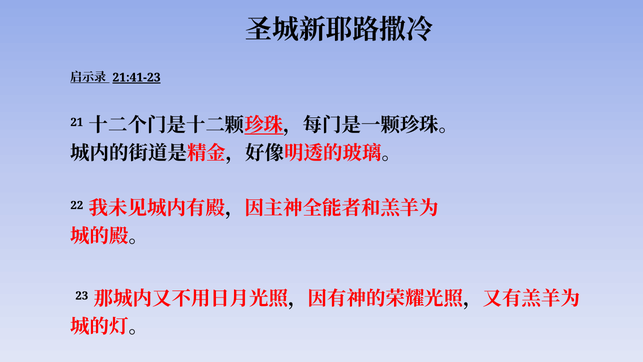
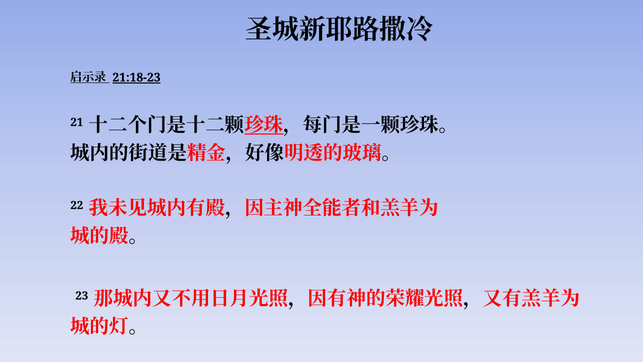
21:41-23: 21:41-23 -> 21:18-23 (136, 77)
